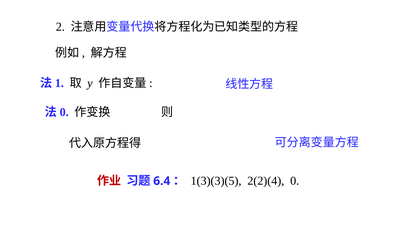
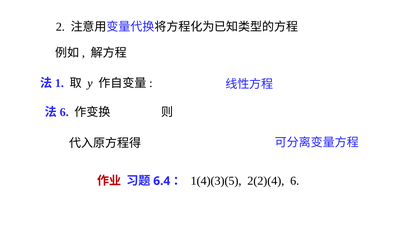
0: 0 -> 6 (64, 112)
1(3)(3)(5: 1(3)(3)(5 -> 1(4)(3)(5 (216, 181)
2(2)(4 0: 0 -> 6 (295, 181)
